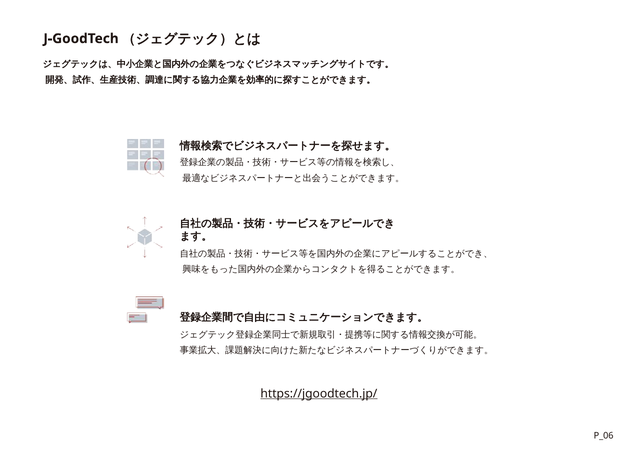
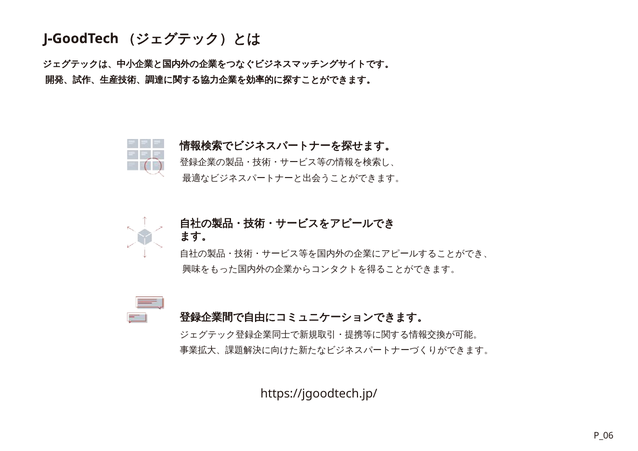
https://jgoodtech.jp/ underline: present -> none (319, 394)
